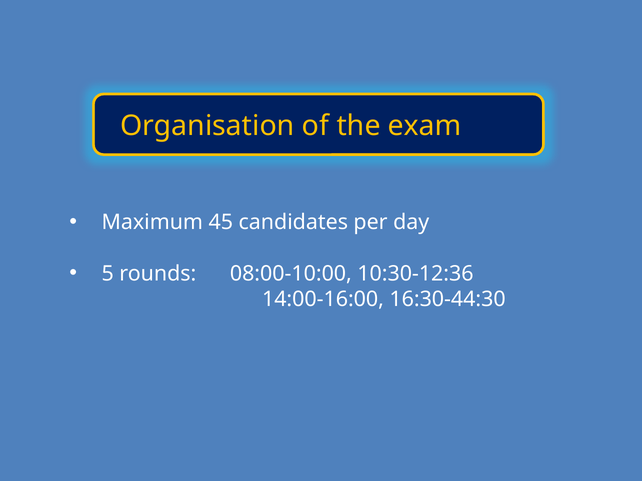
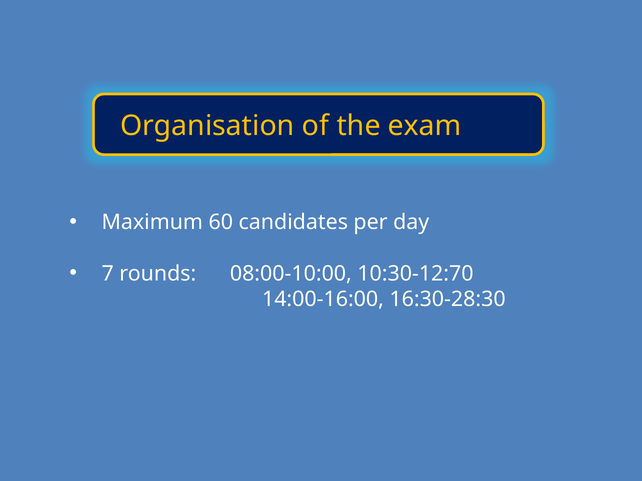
45: 45 -> 60 (221, 222)
5: 5 -> 7 (108, 274)
10:30-12:36: 10:30-12:36 -> 10:30-12:70 (415, 274)
16:30-44:30: 16:30-44:30 -> 16:30-28:30 (448, 300)
